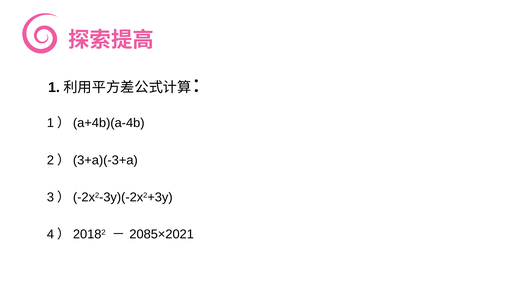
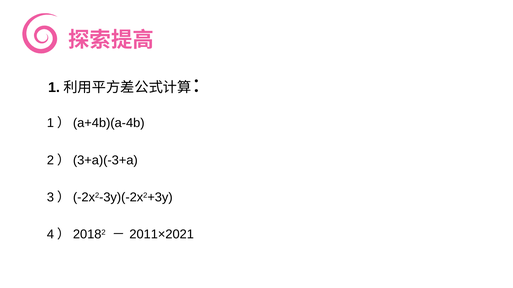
2085×2021: 2085×2021 -> 2011×2021 (162, 235)
